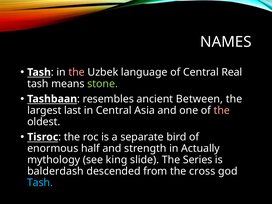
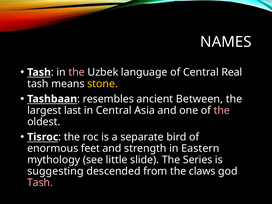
stone colour: light green -> yellow (103, 84)
half: half -> feet (90, 148)
Actually: Actually -> Eastern (200, 148)
king: king -> little (117, 160)
balderdash: balderdash -> suggesting (55, 171)
cross: cross -> claws (202, 171)
Tash colour: light blue -> pink (40, 183)
